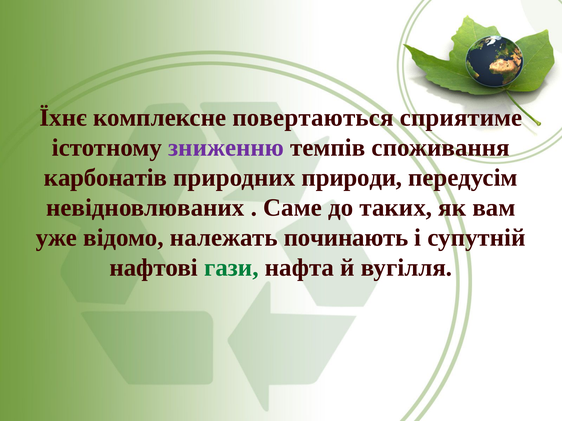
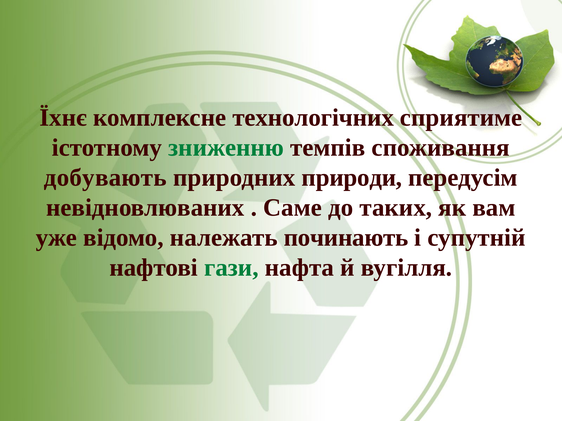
повертаються: повертаються -> технологічних (313, 118)
зниженню colour: purple -> green (226, 148)
карбонатів: карбонатів -> добувають (105, 178)
